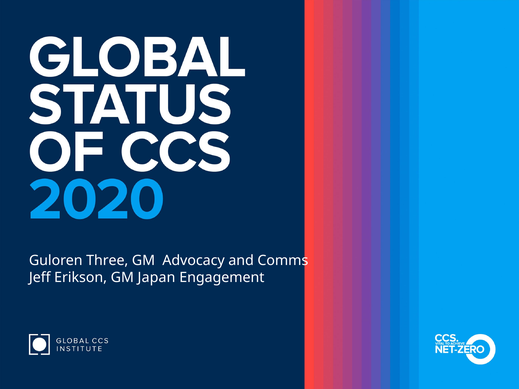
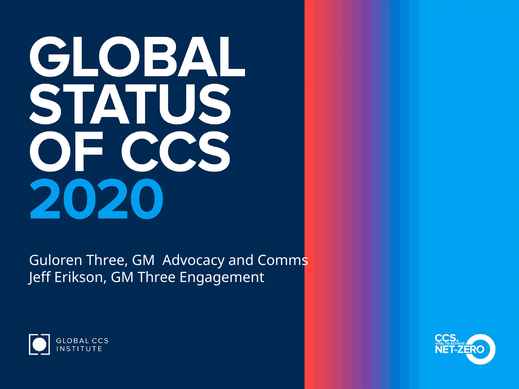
GM Japan: Japan -> Three (157, 278)
